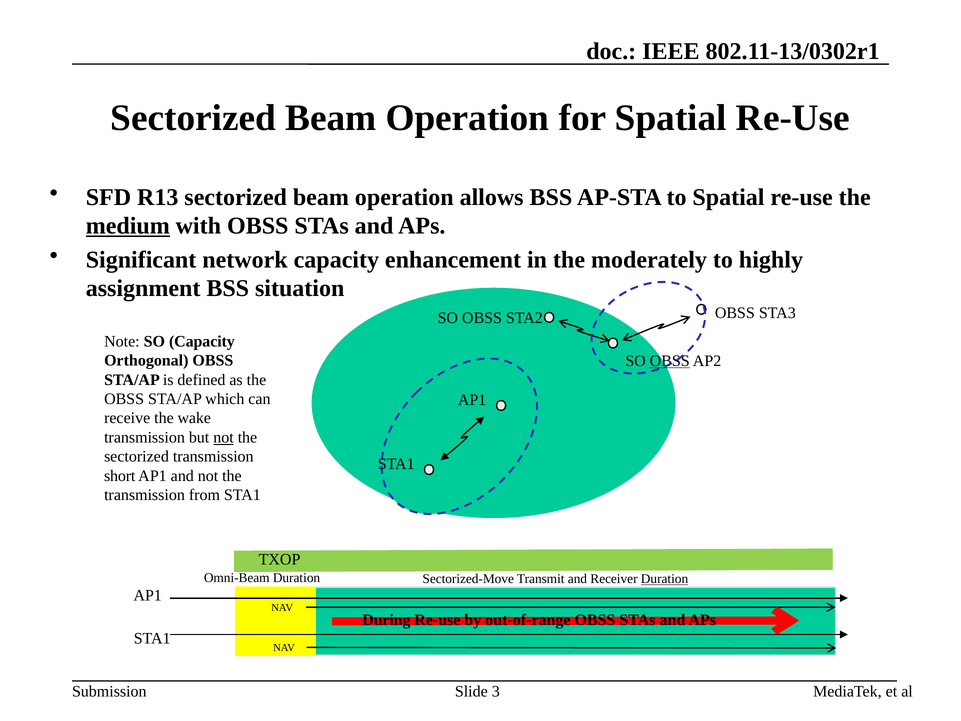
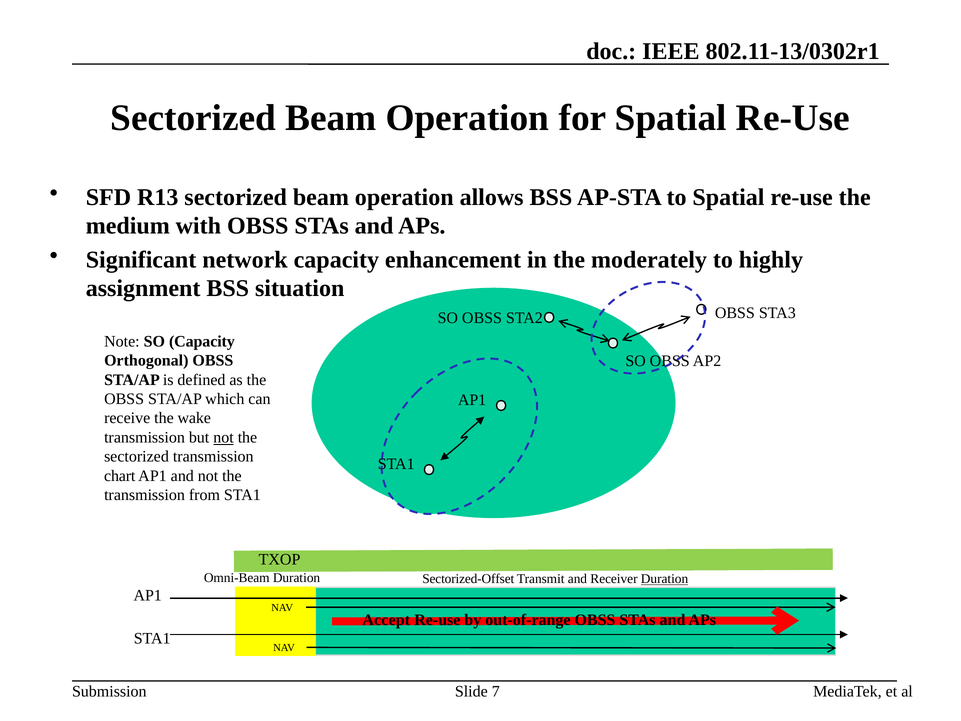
medium underline: present -> none (128, 226)
OBSS underline: present -> none (670, 361)
short: short -> chart (120, 476)
Sectorized-Move: Sectorized-Move -> Sectorized-Offset (468, 579)
During: During -> Accept (386, 620)
3: 3 -> 7 (496, 691)
